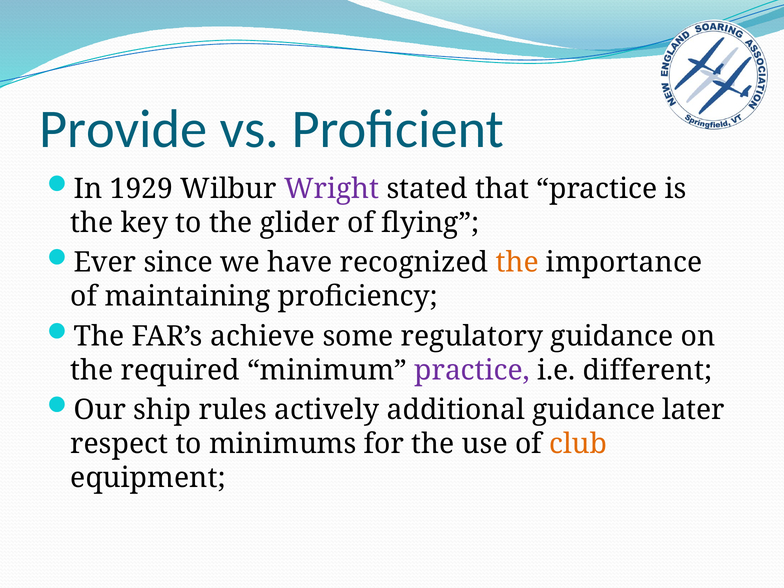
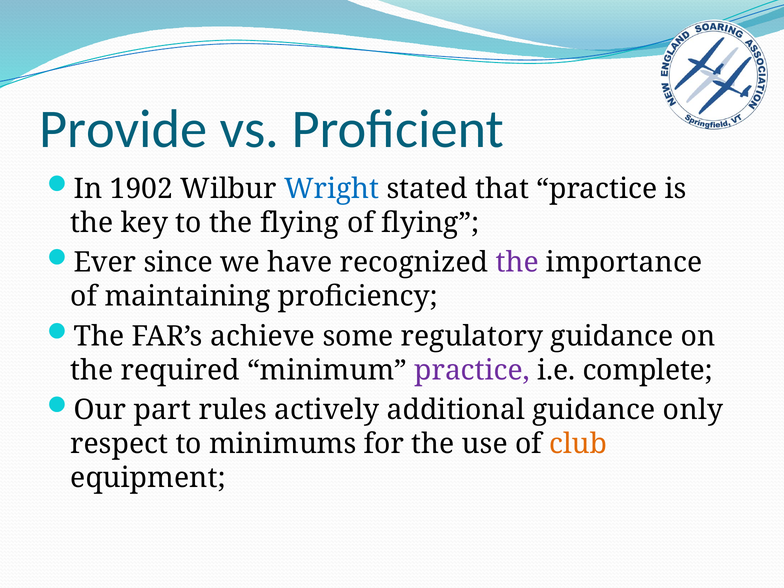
1929: 1929 -> 1902 (141, 189)
Wright colour: purple -> blue (332, 189)
the glider: glider -> flying (300, 223)
the colour: orange -> purple (517, 263)
different: different -> complete (648, 370)
ship: ship -> part (162, 410)
later: later -> only (693, 410)
